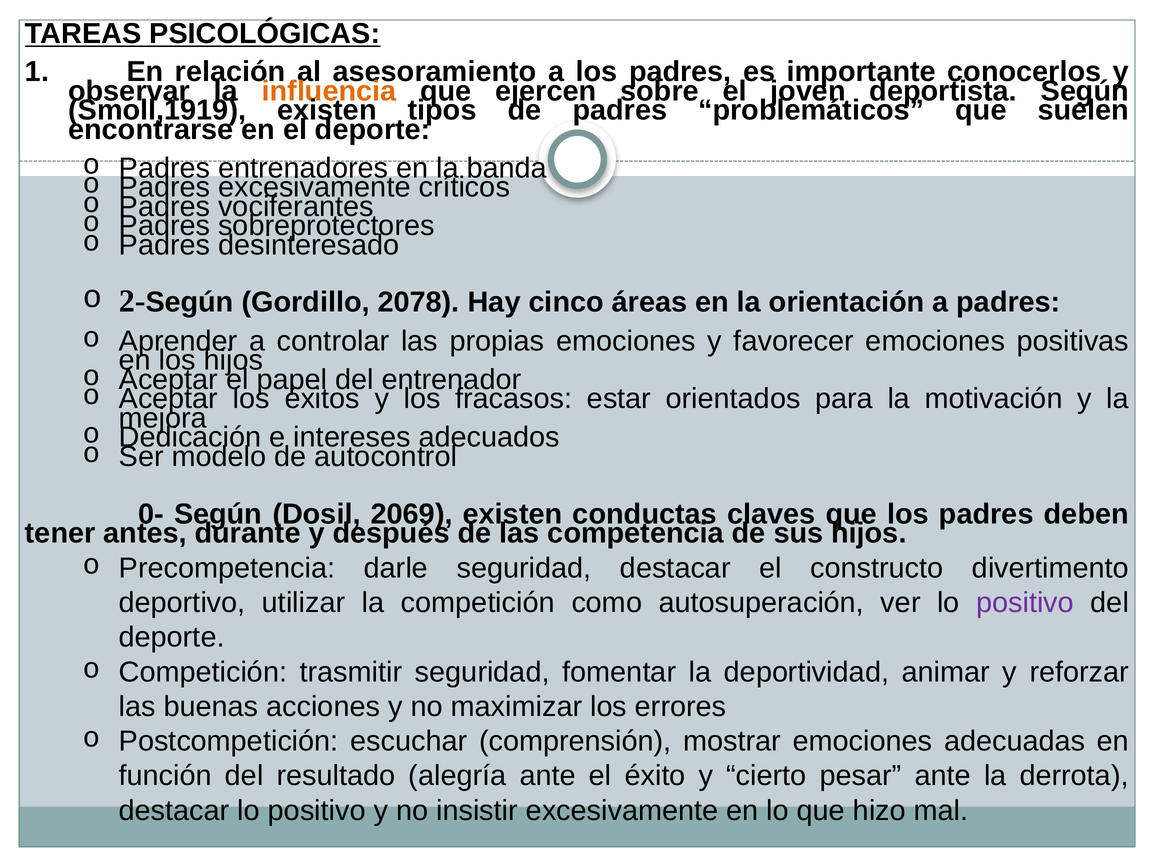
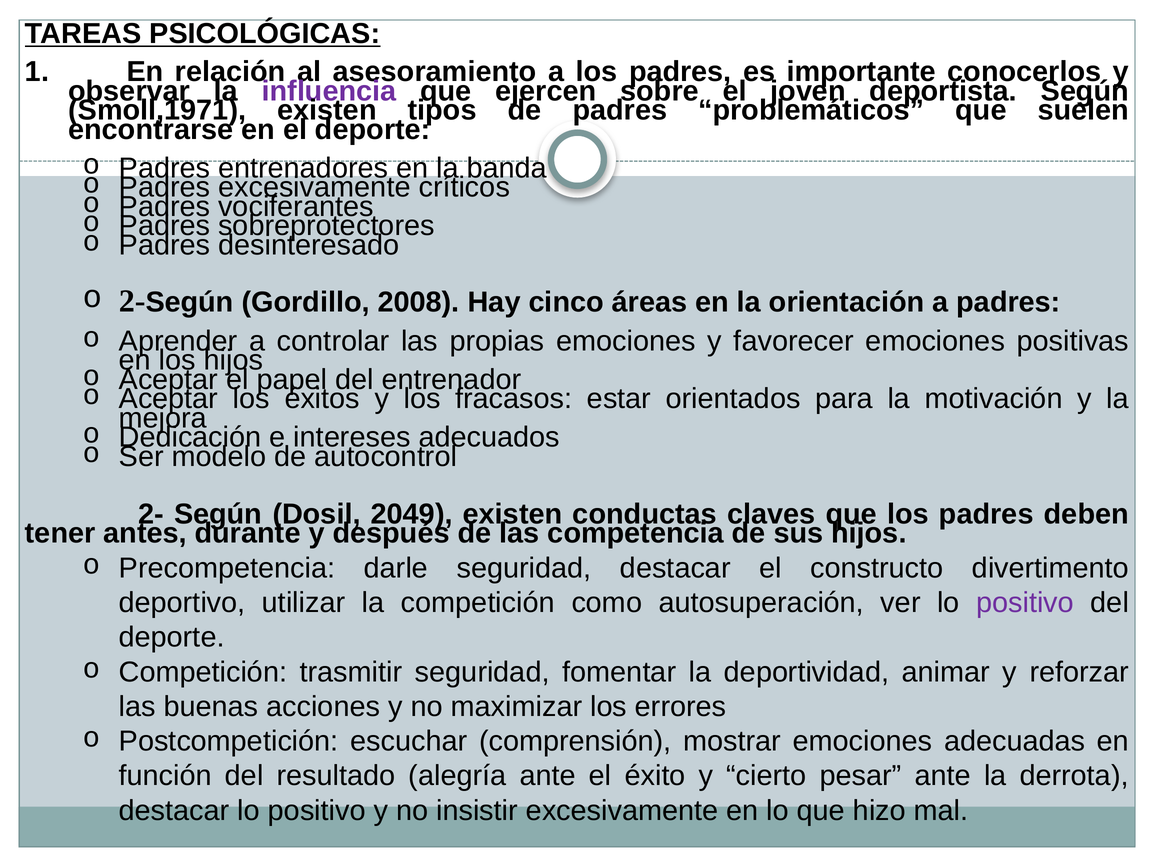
influencia colour: orange -> purple (329, 91)
Smoll,1919: Smoll,1919 -> Smoll,1971 (157, 110)
2078: 2078 -> 2008 (419, 302)
0-: 0- -> 2- (151, 514)
2069: 2069 -> 2049 (412, 514)
